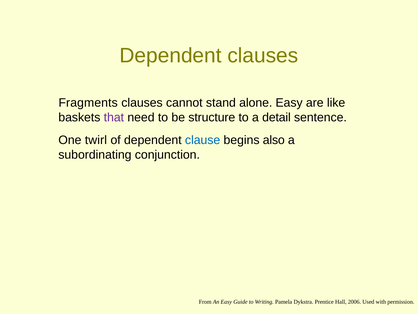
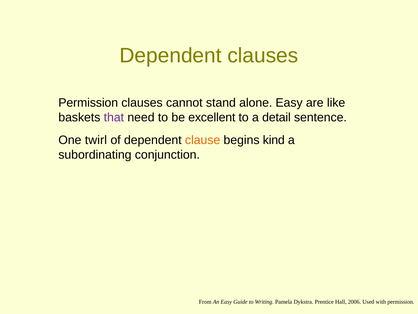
Fragments: Fragments -> Permission (88, 103)
structure: structure -> excellent (212, 117)
clause colour: blue -> orange (203, 140)
also: also -> kind (274, 140)
